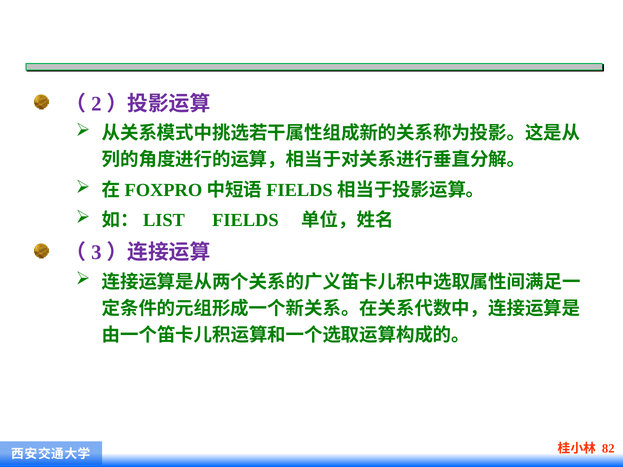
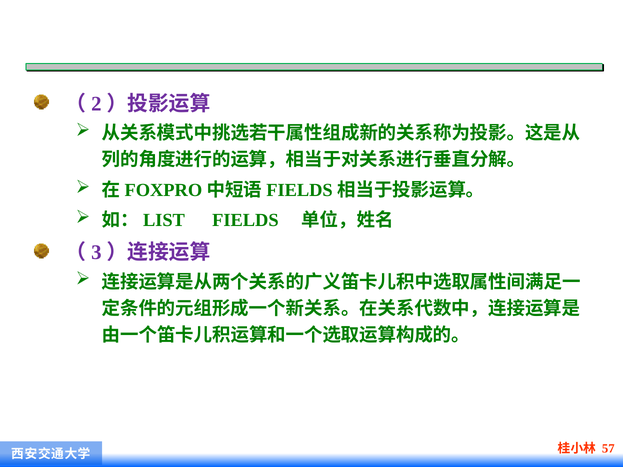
82: 82 -> 57 (608, 449)
